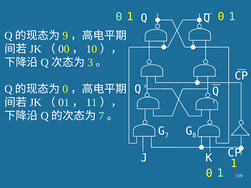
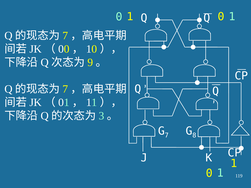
9: 9 -> 7 (65, 36)
3: 3 -> 9 (90, 62)
0: 0 -> 7 (65, 89)
7: 7 -> 3 (101, 116)
